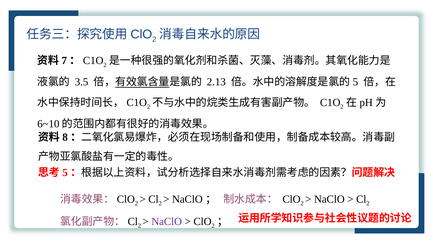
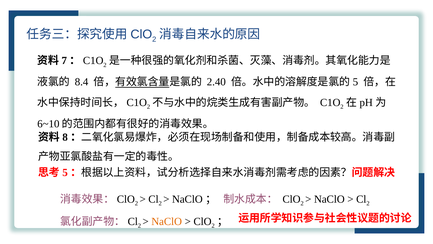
3.5: 3.5 -> 8.4 (82, 82)
2.13: 2.13 -> 2.40 (216, 82)
NaClO colour: purple -> orange (167, 221)
